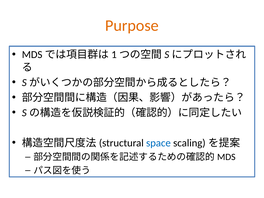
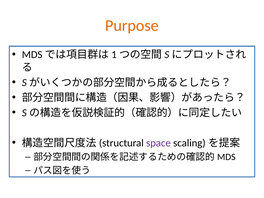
space colour: blue -> purple (158, 143)
